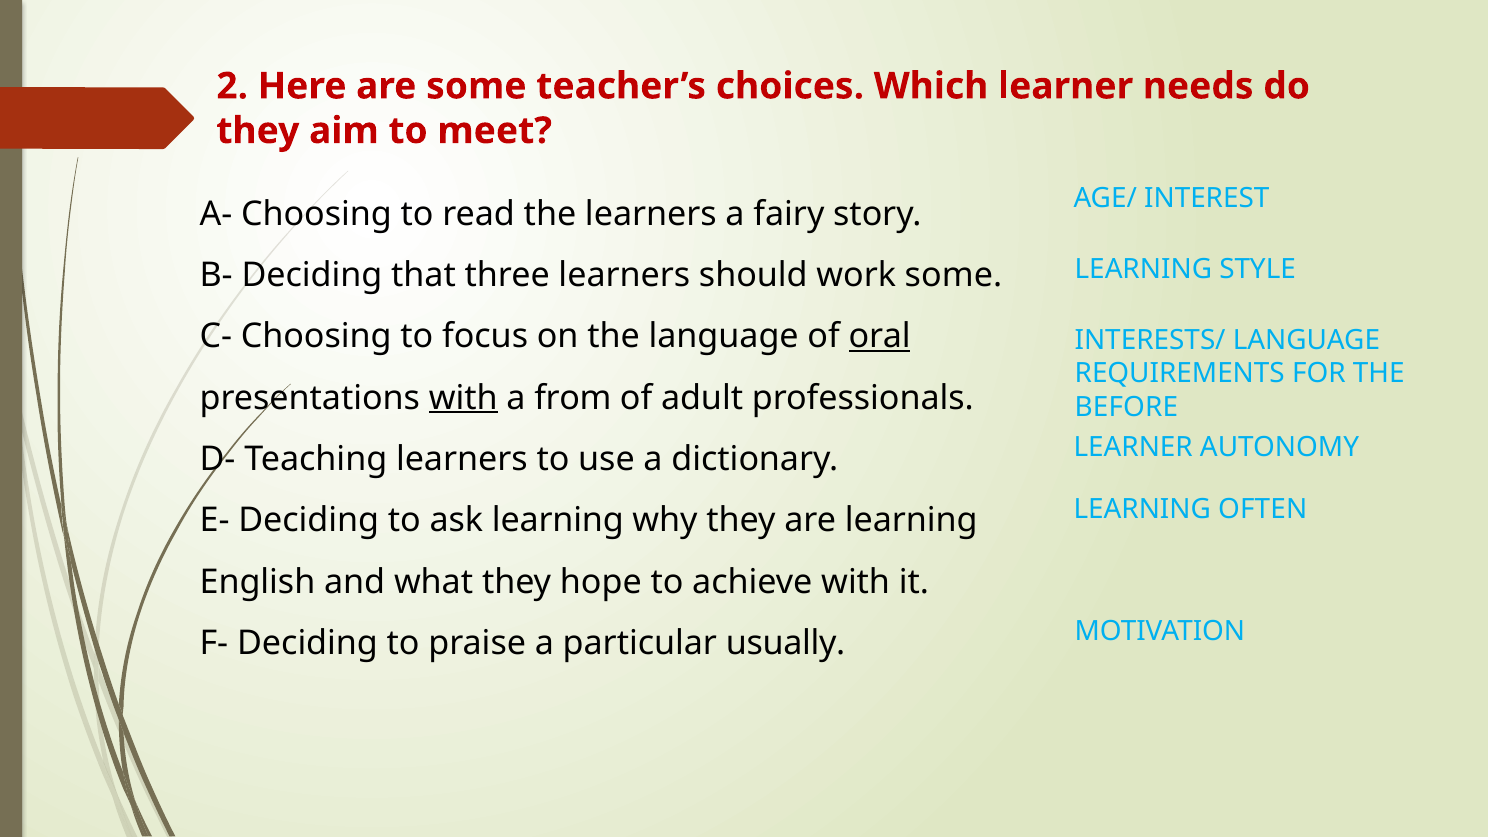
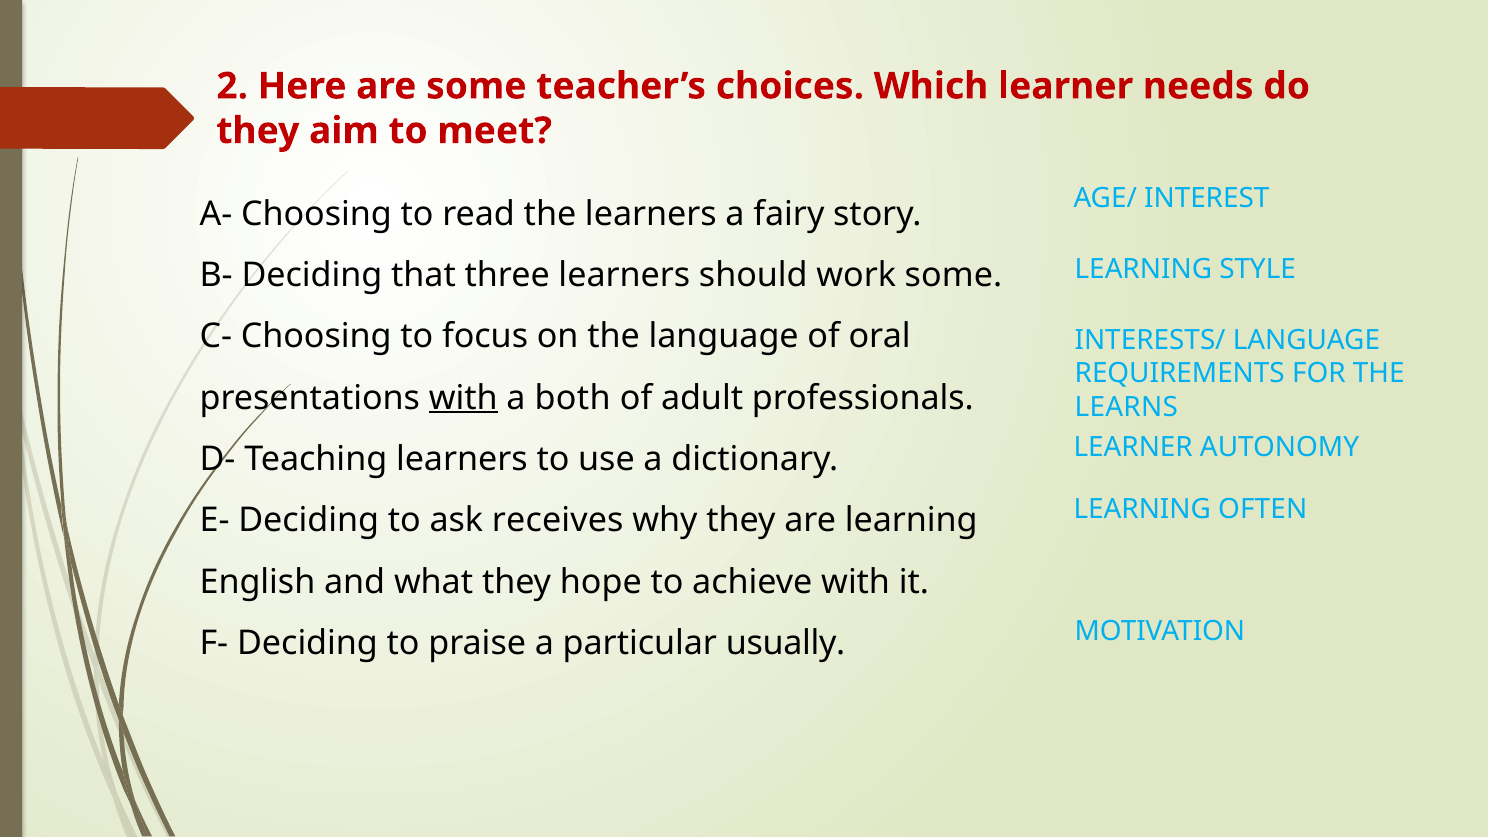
oral underline: present -> none (880, 336)
from: from -> both (573, 398)
BEFORE: BEFORE -> LEARNS (1126, 407)
ask learning: learning -> receives (558, 520)
